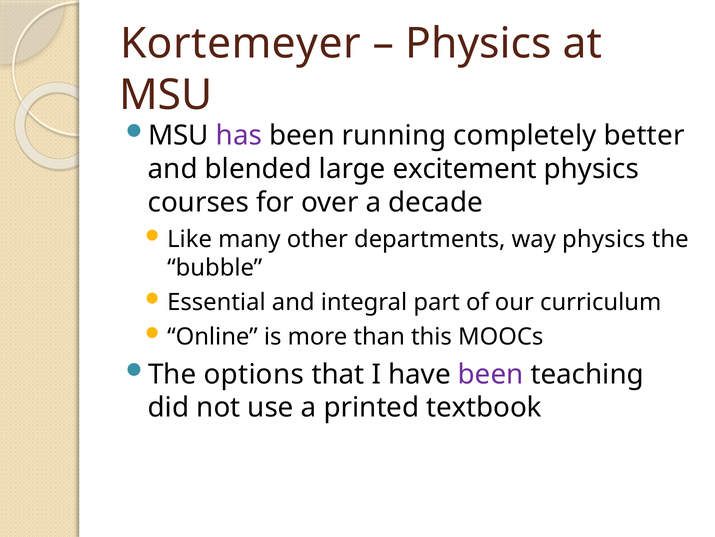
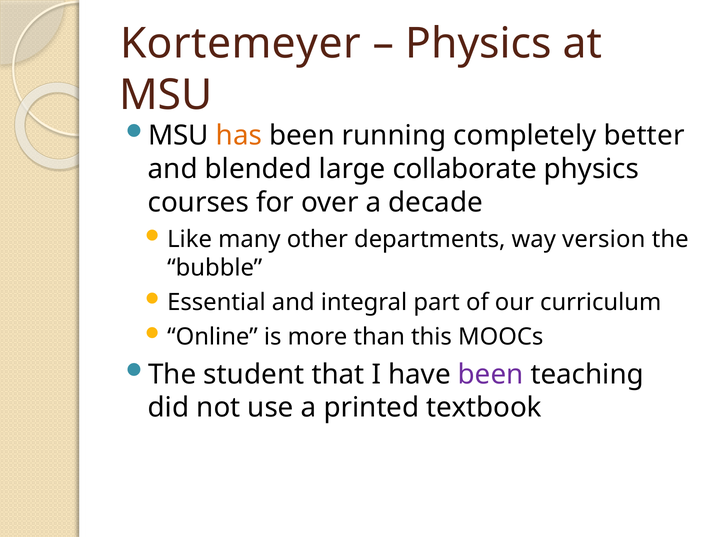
has colour: purple -> orange (239, 135)
excitement: excitement -> collaborate (465, 169)
way physics: physics -> version (604, 239)
options: options -> student (254, 374)
